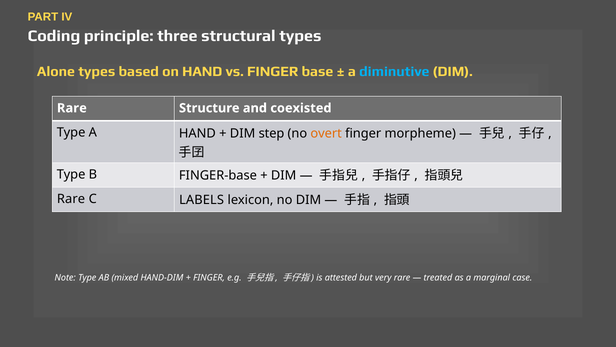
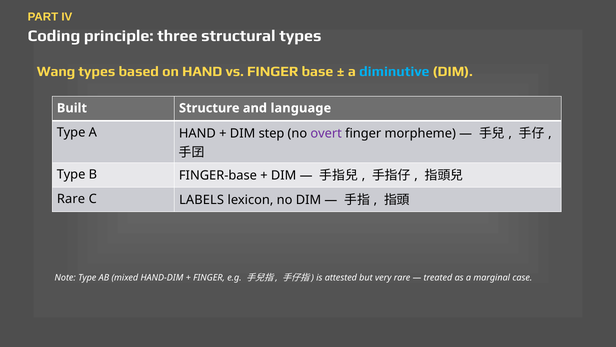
Alone: Alone -> Wang (56, 71)
Rare: Rare -> Built (72, 108)
coexisted: coexisted -> language (301, 108)
overt colour: orange -> purple (326, 133)
